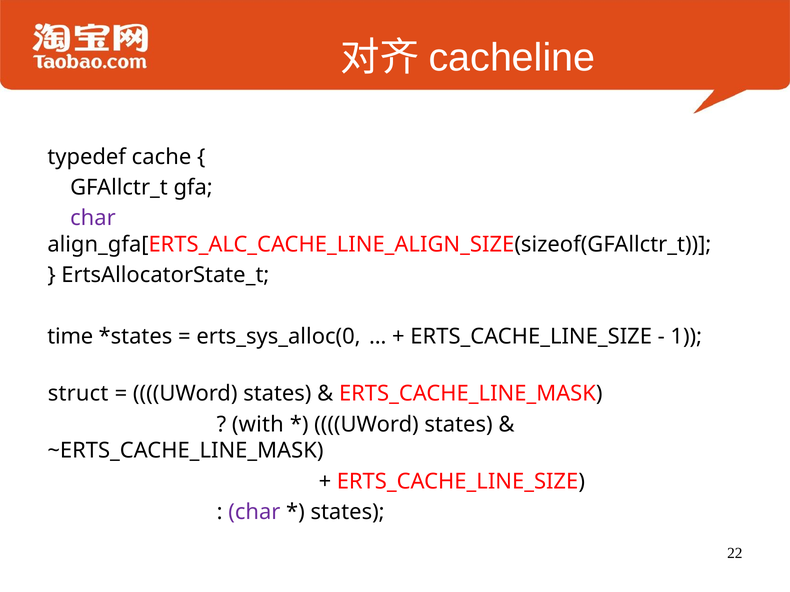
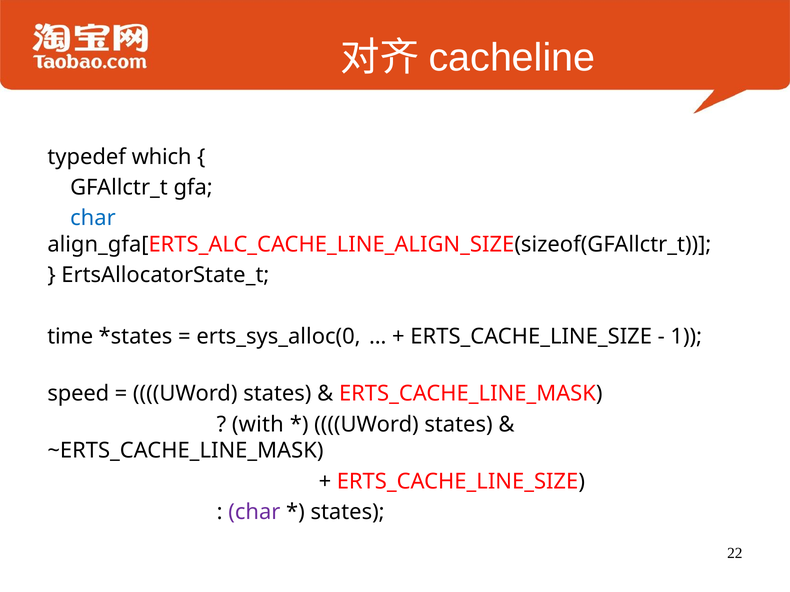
cache: cache -> which (162, 157)
char colour: purple -> blue (93, 218)
struct: struct -> speed (78, 394)
